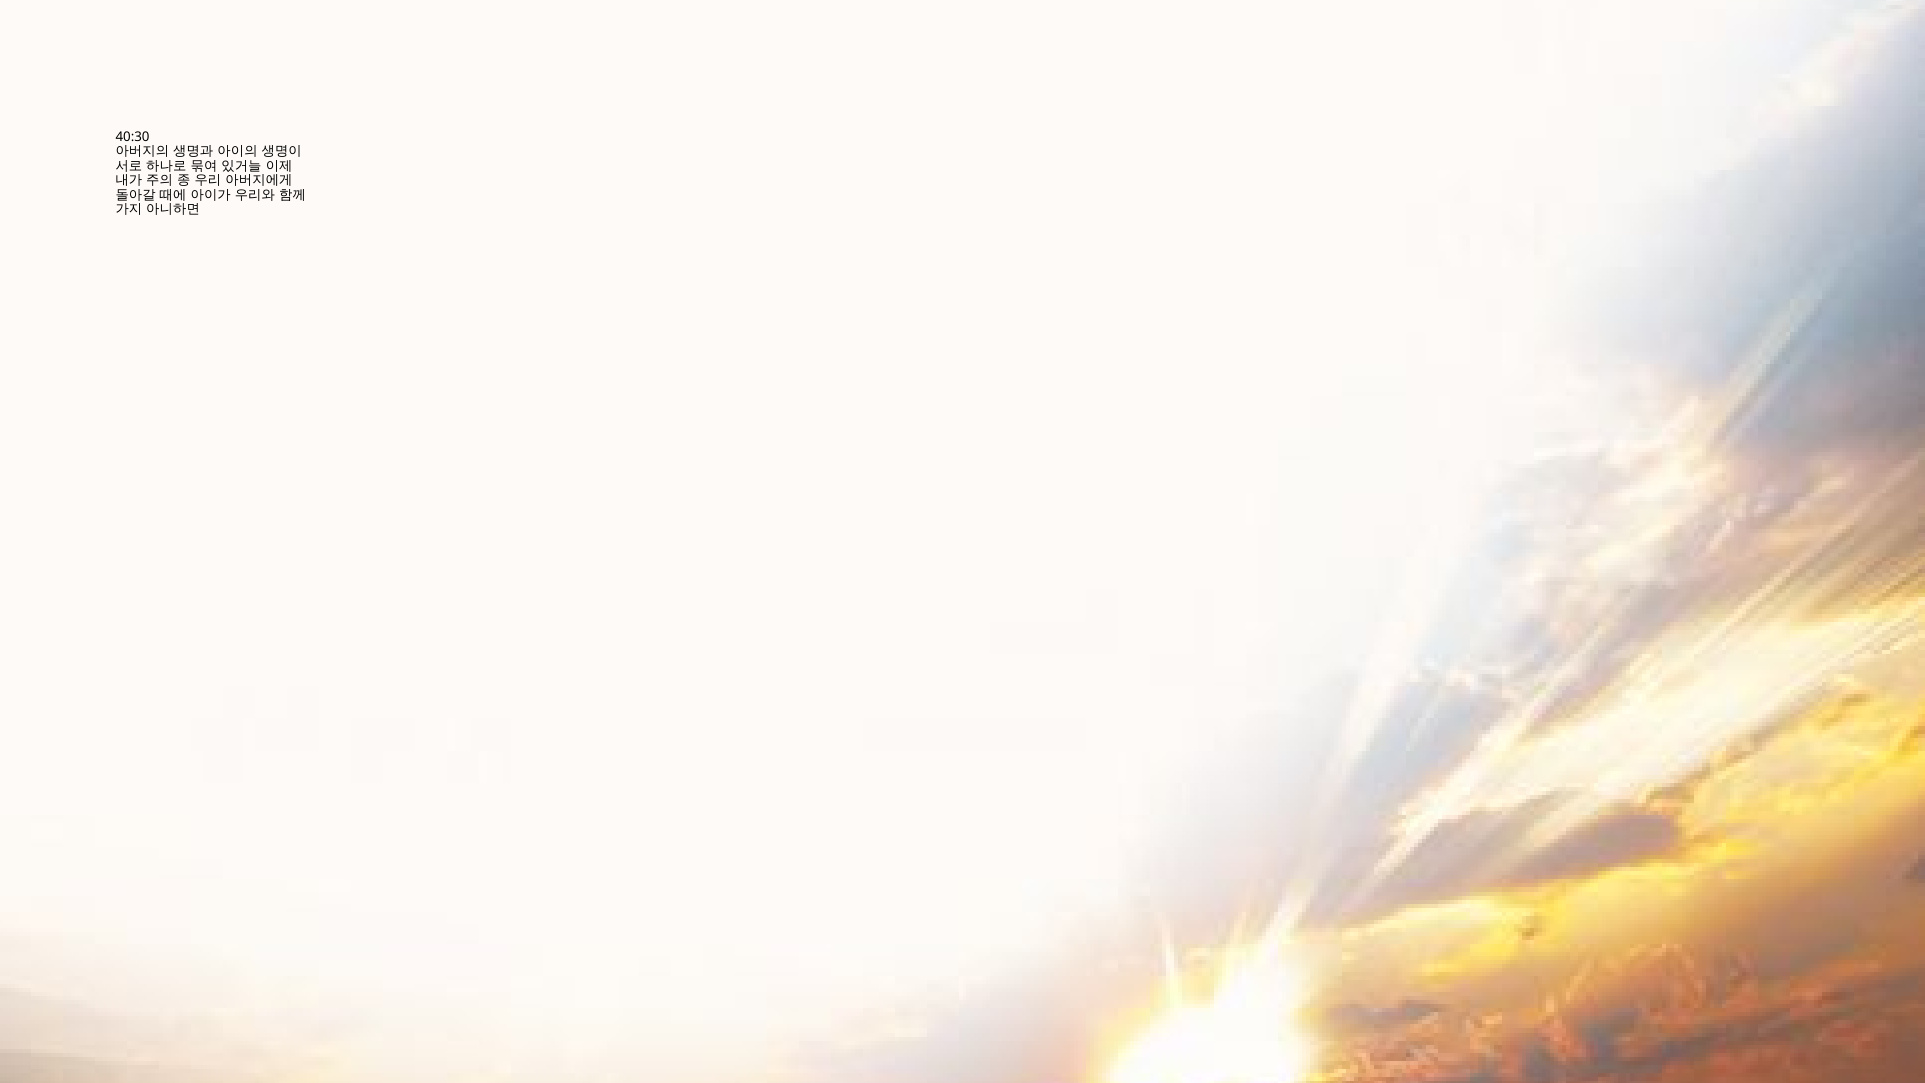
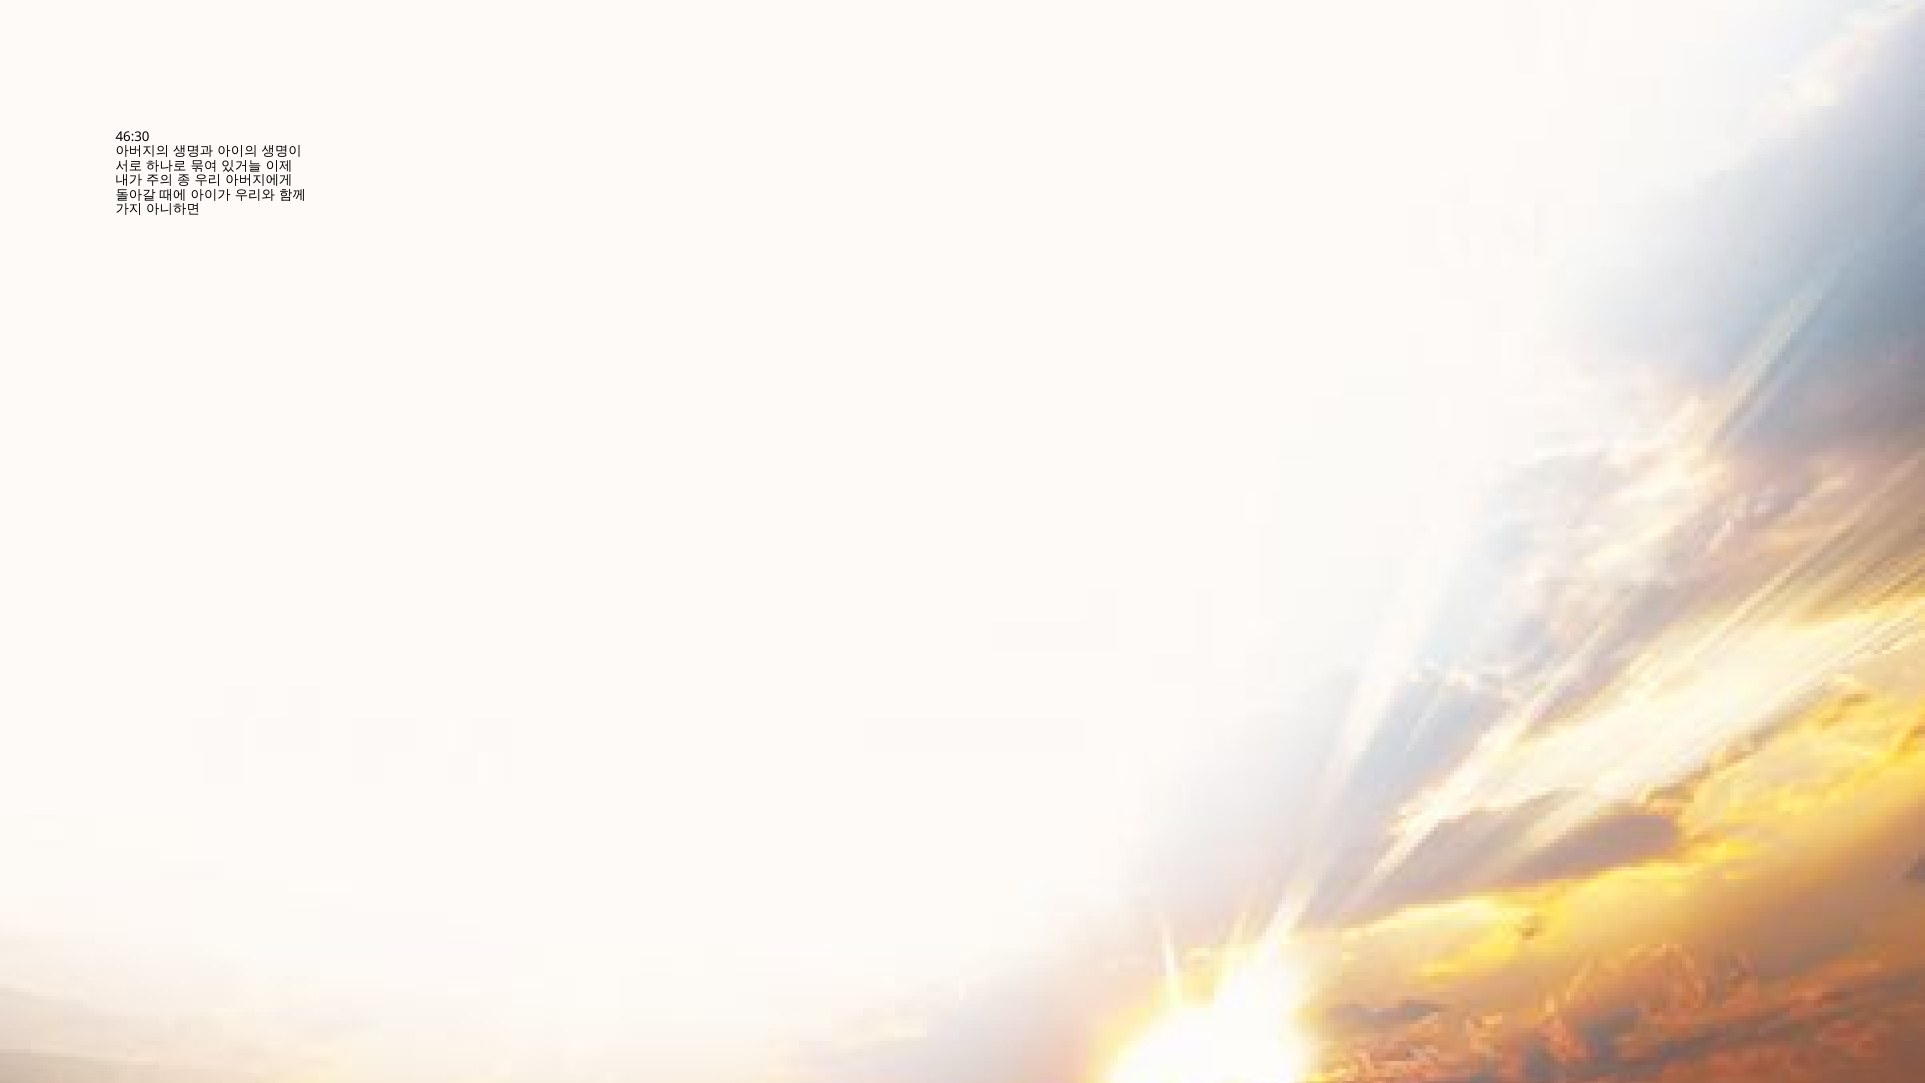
40:30: 40:30 -> 46:30 (133, 137)
